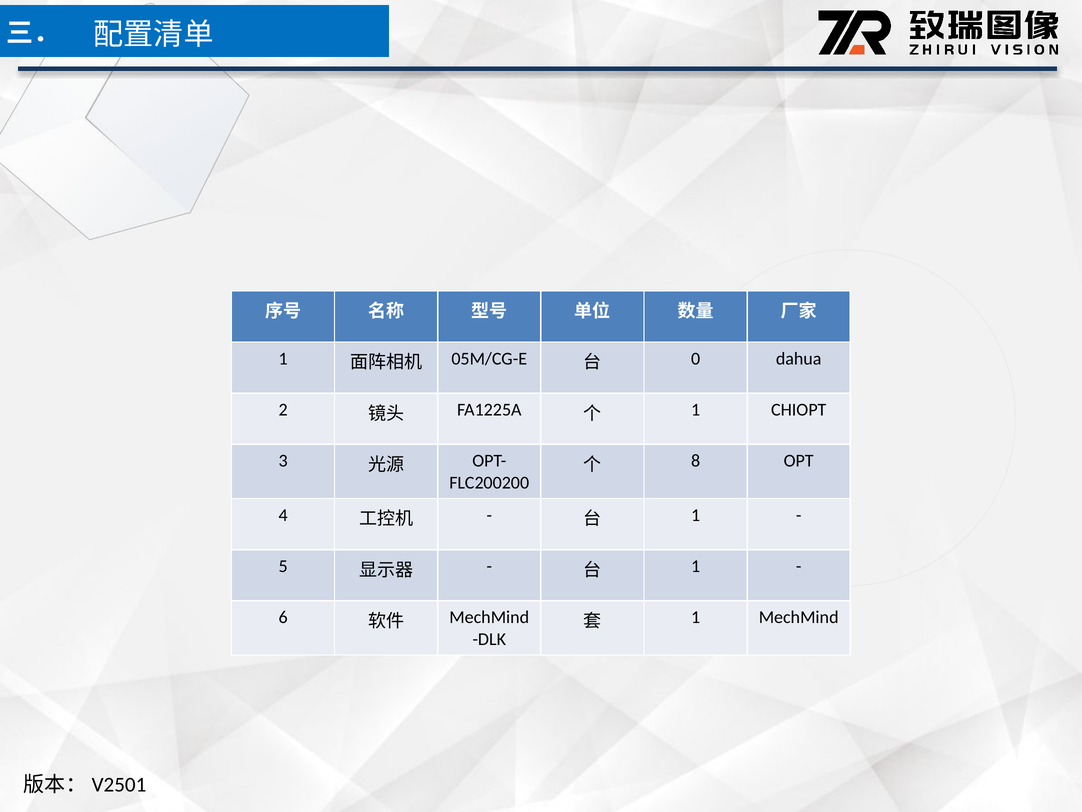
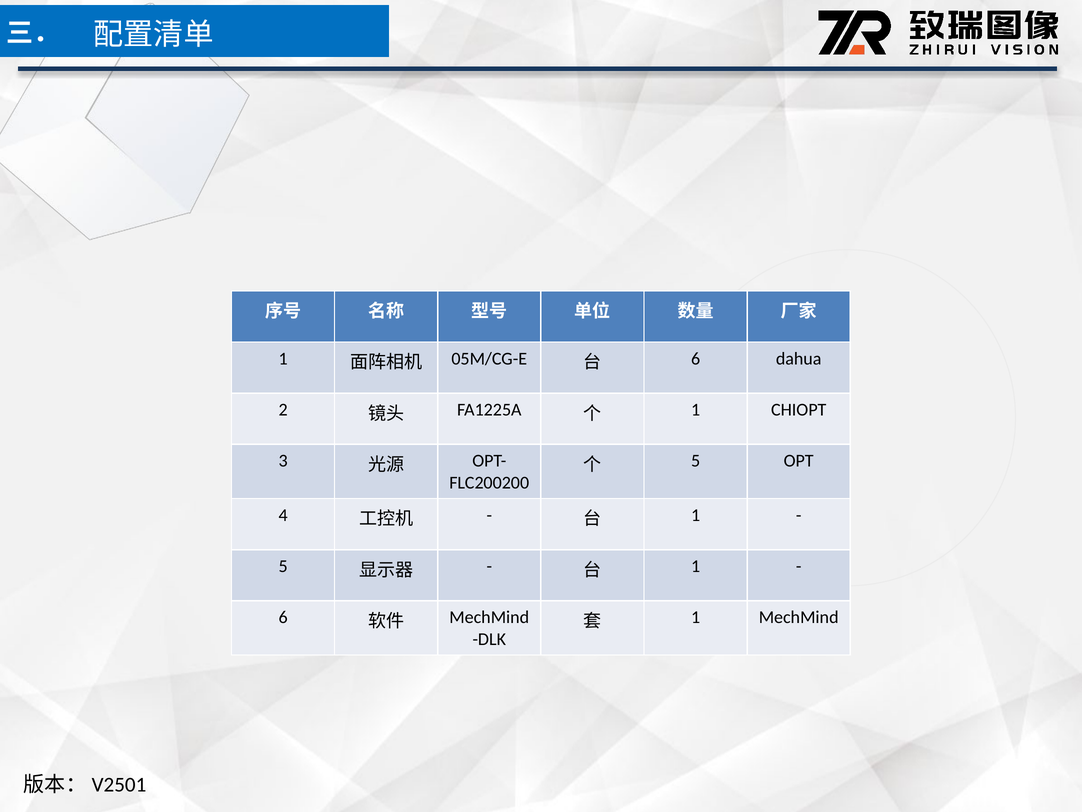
0: 0 -> 6 (696, 358)
8: 8 -> 5 (696, 461)
